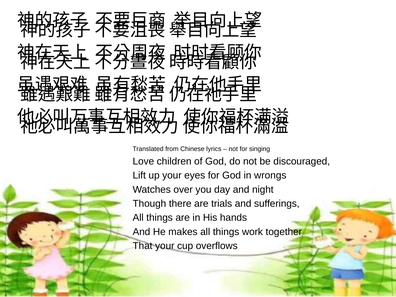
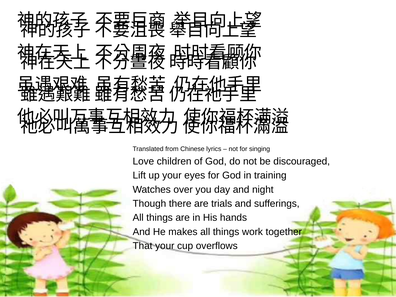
wrongs: wrongs -> training (270, 175)
